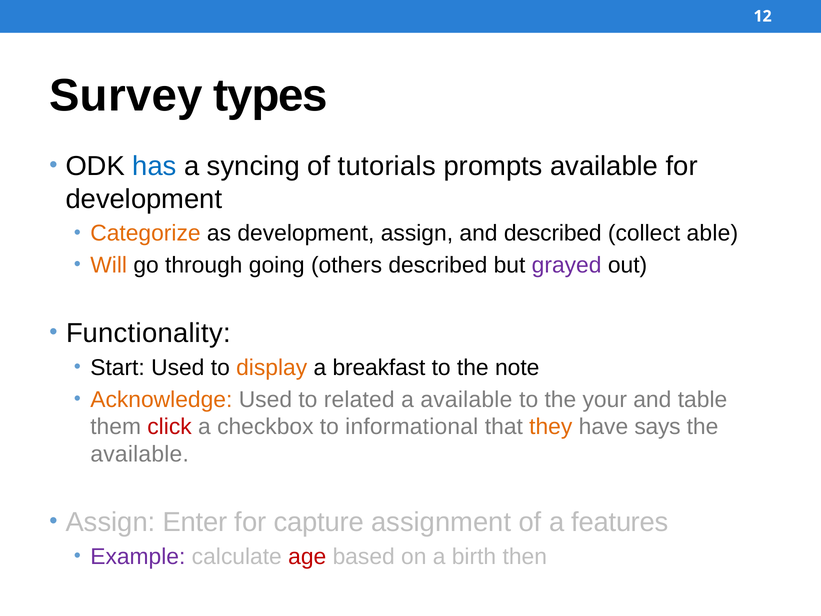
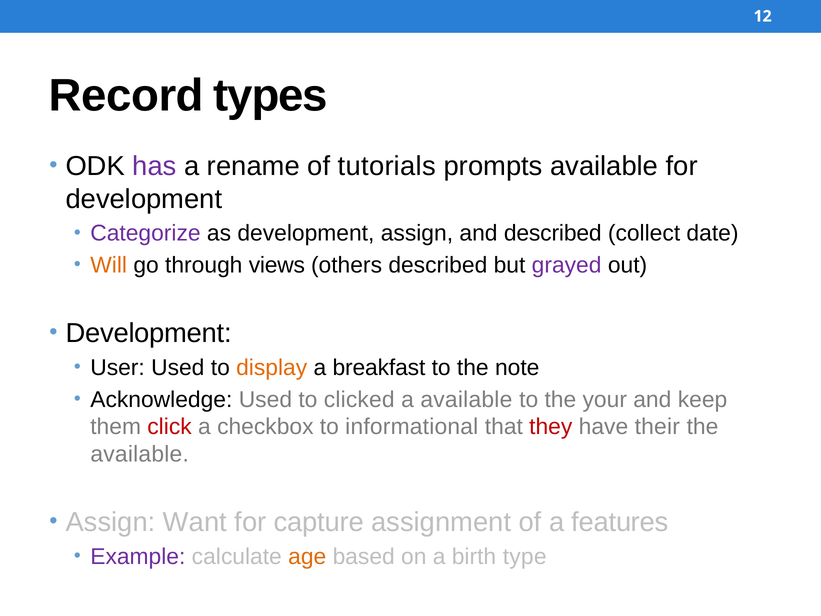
Survey: Survey -> Record (126, 96)
has colour: blue -> purple (155, 166)
syncing: syncing -> rename (253, 166)
Categorize colour: orange -> purple (145, 233)
able: able -> date (713, 233)
going: going -> views (277, 265)
Functionality: Functionality -> Development (149, 333)
Start: Start -> User (118, 367)
Acknowledge colour: orange -> black (161, 399)
related: related -> clicked (359, 399)
table: table -> keep (703, 399)
they colour: orange -> red (551, 427)
says: says -> their (657, 427)
Enter: Enter -> Want (195, 522)
age colour: red -> orange (307, 556)
then: then -> type (525, 556)
